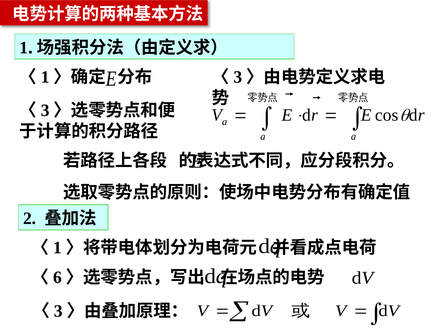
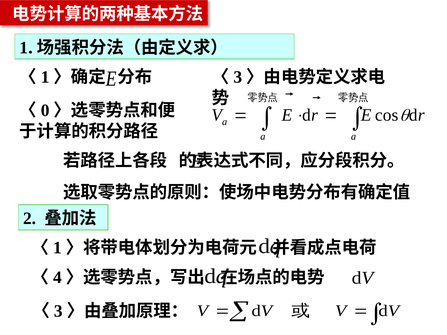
3: 3 -> 0 (45, 111)
6: 6 -> 4 (57, 278)
